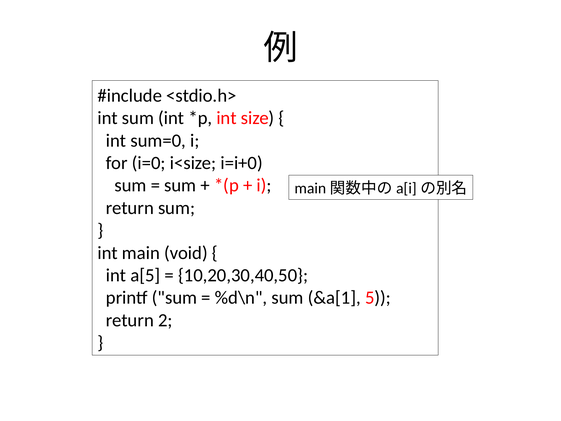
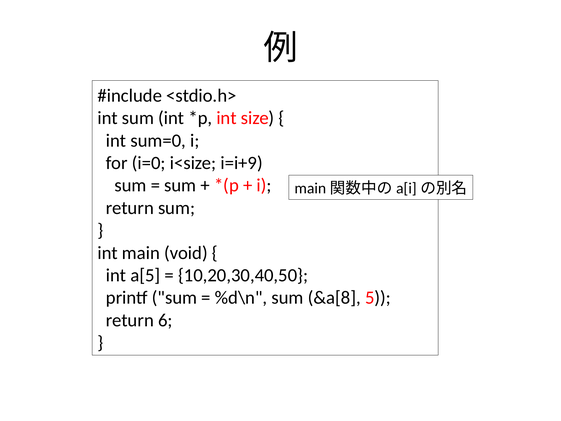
i=i+0: i=i+0 -> i=i+9 (242, 163)
&a[1: &a[1 -> &a[8 (334, 298)
2: 2 -> 6 (165, 320)
